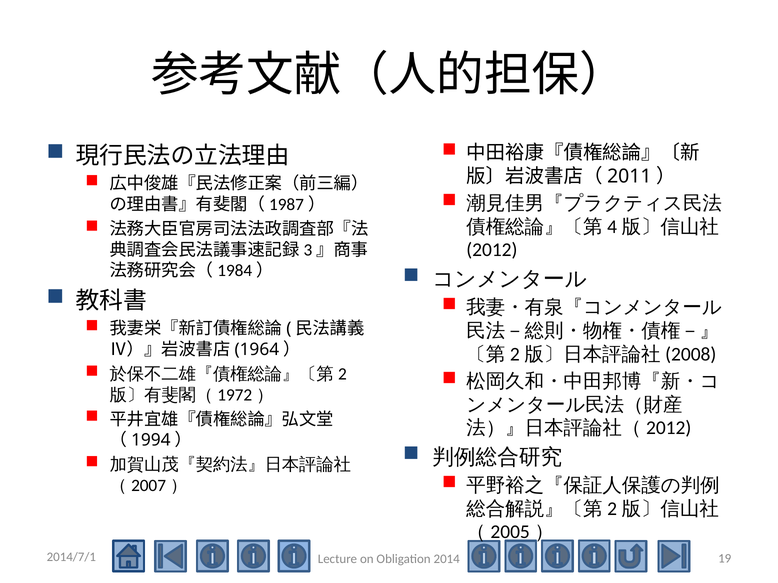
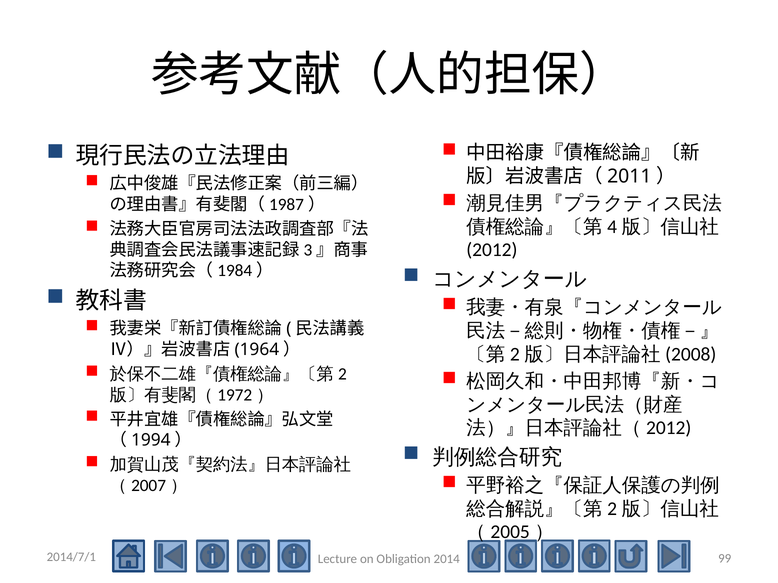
19: 19 -> 99 (725, 559)
